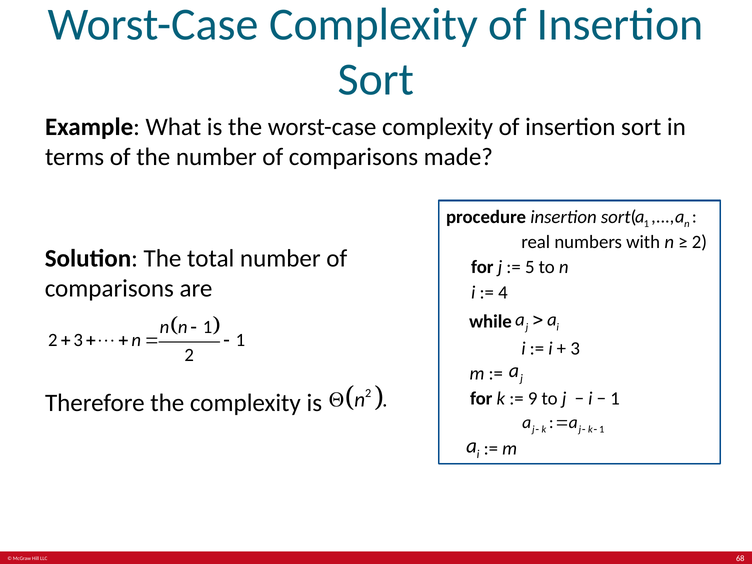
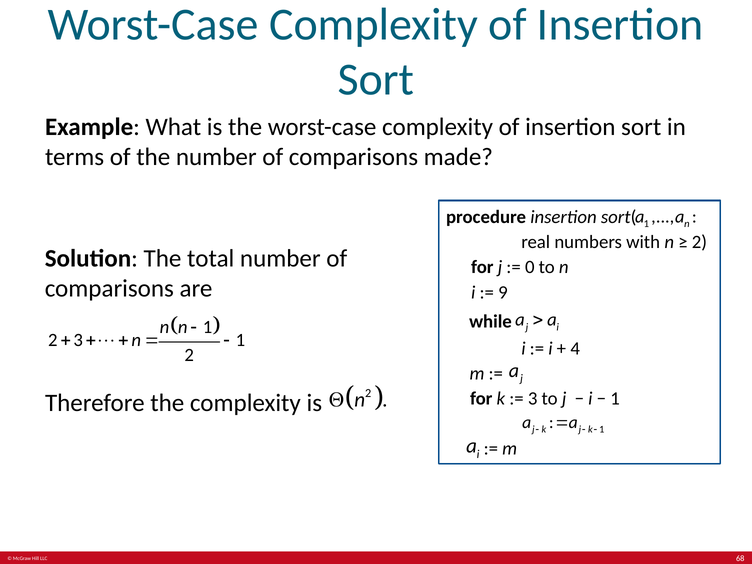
5: 5 -> 0 (530, 267)
4: 4 -> 9 (503, 293)
3: 3 -> 4 (575, 348)
9: 9 -> 3 (533, 399)
